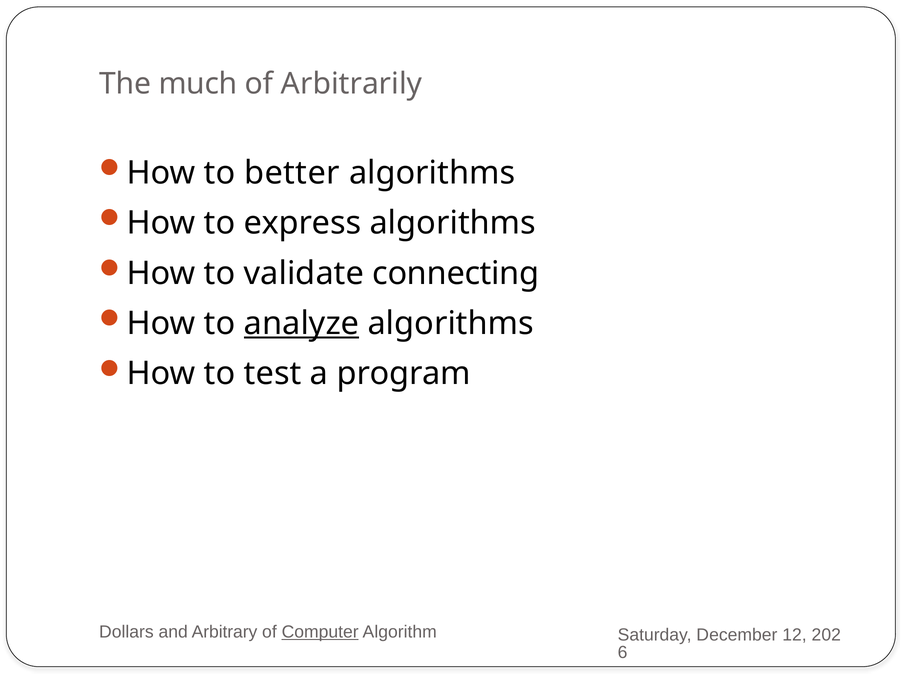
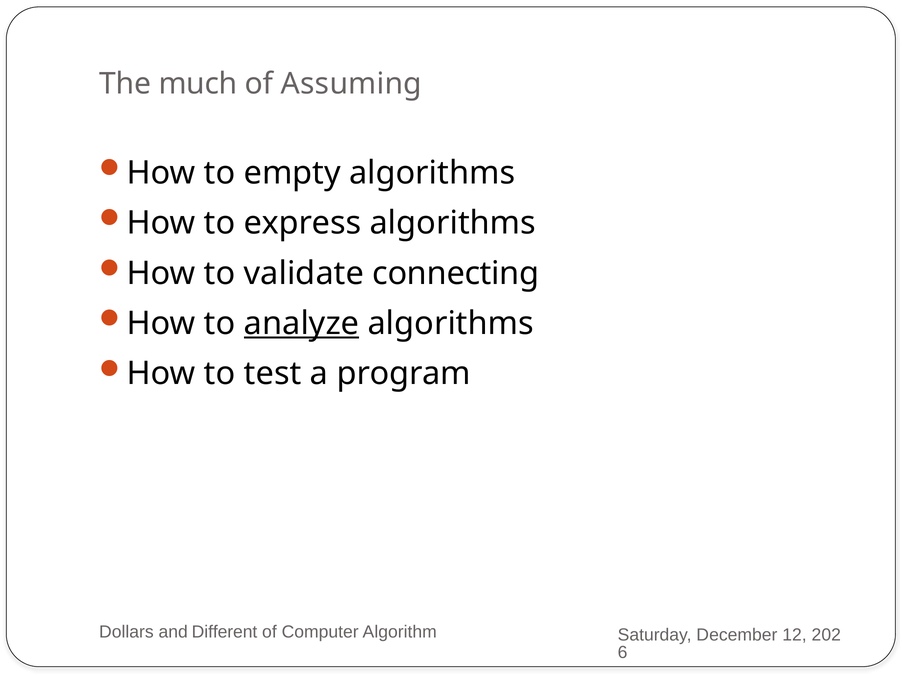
Arbitrarily: Arbitrarily -> Assuming (351, 84)
better: better -> empty (292, 173)
Arbitrary: Arbitrary -> Different (225, 633)
Computer underline: present -> none (320, 633)
